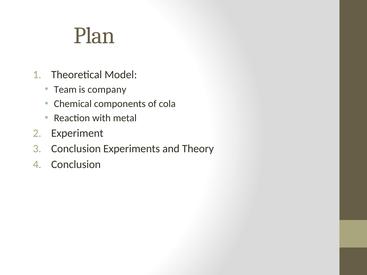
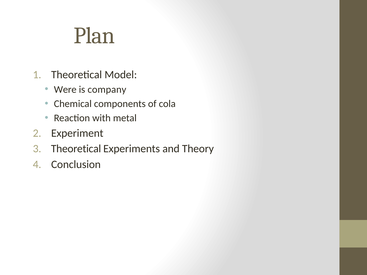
Team: Team -> Were (65, 90)
Conclusion: Conclusion -> Theoretical (76, 149)
